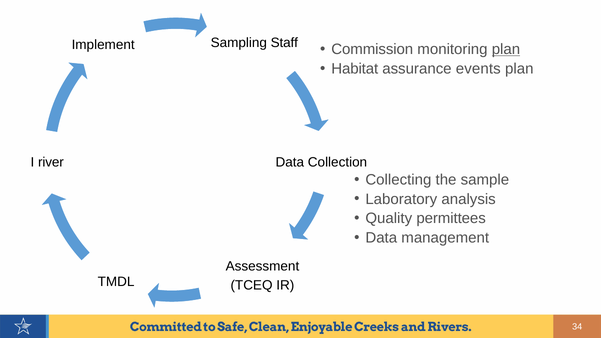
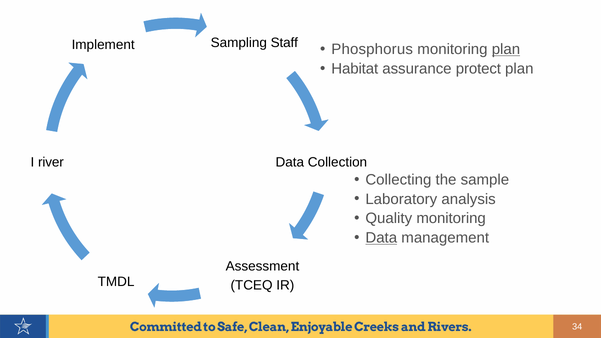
Commission: Commission -> Phosphorus (372, 49)
events: events -> protect (478, 69)
Quality permittees: permittees -> monitoring (451, 218)
Data underline: none -> present (381, 238)
